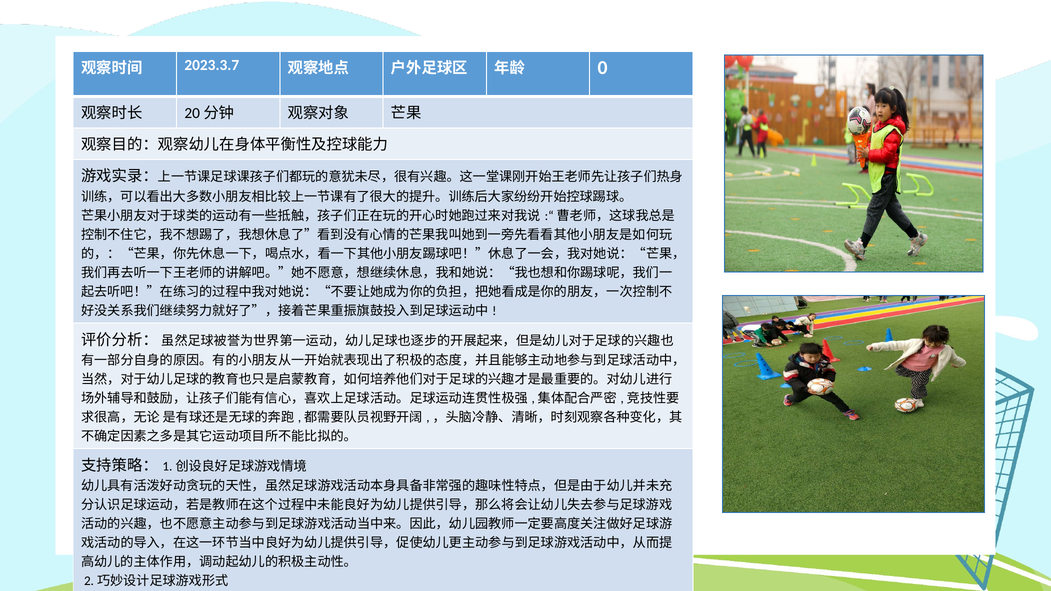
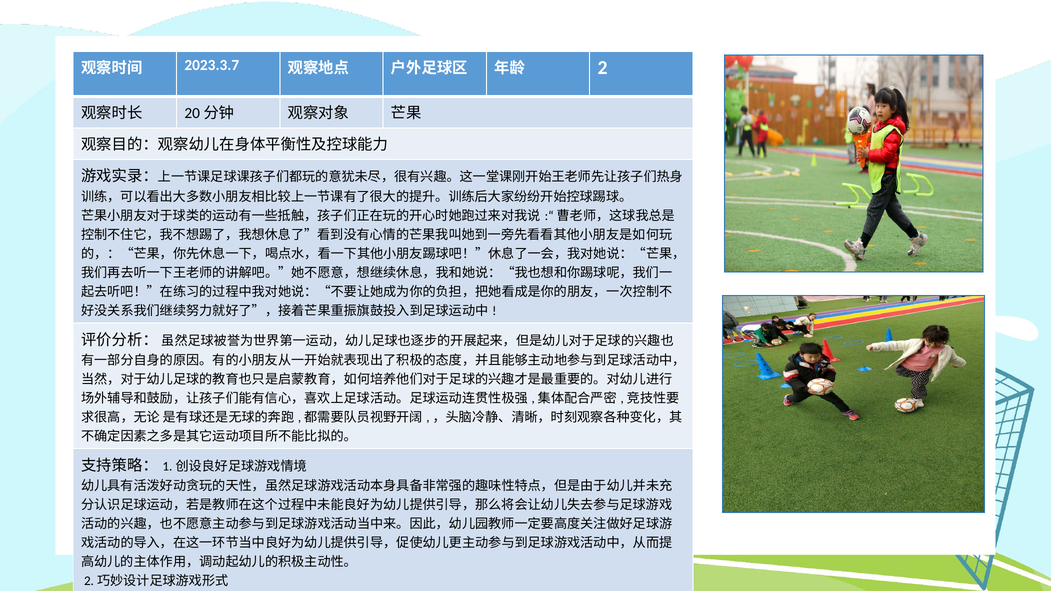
0: 0 -> 2 (602, 68)
